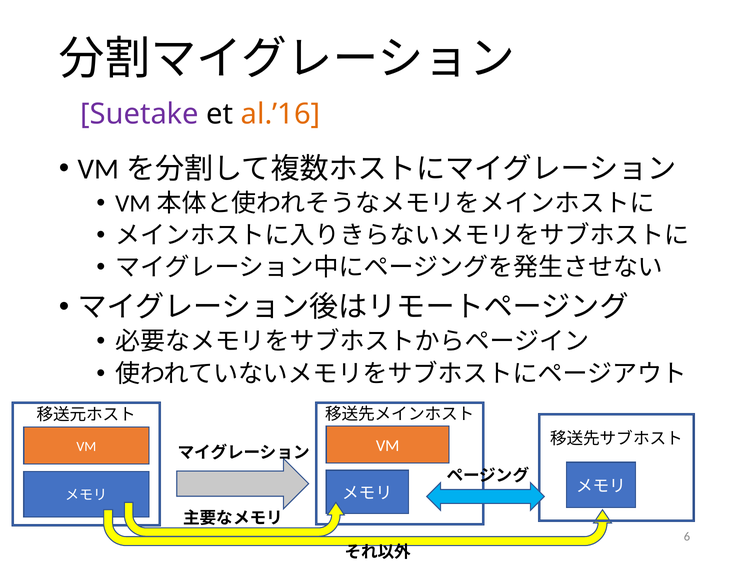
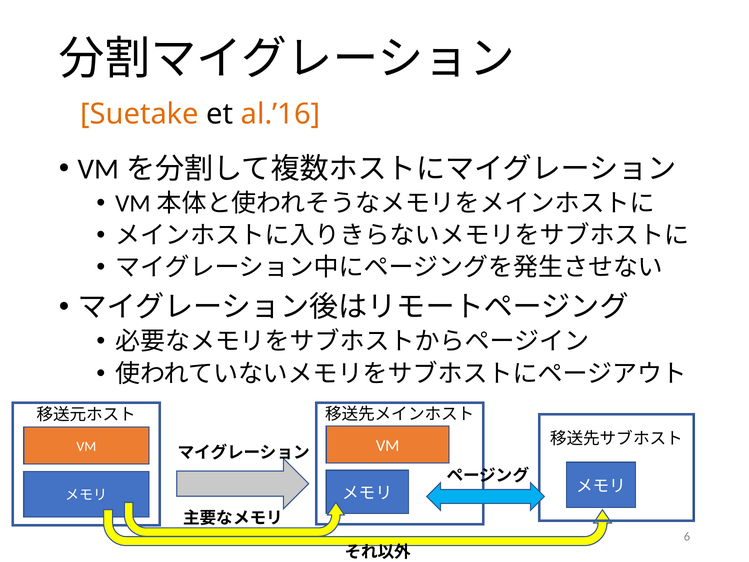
Suetake colour: purple -> orange (140, 114)
